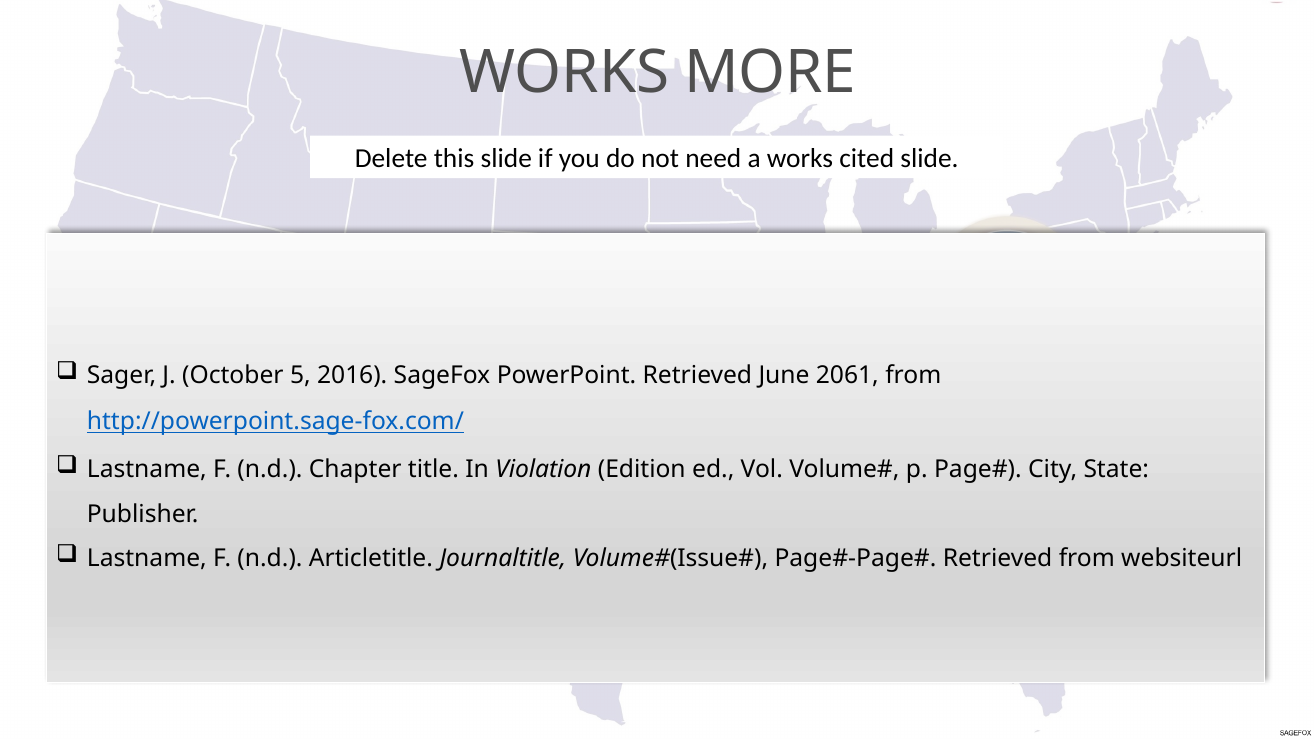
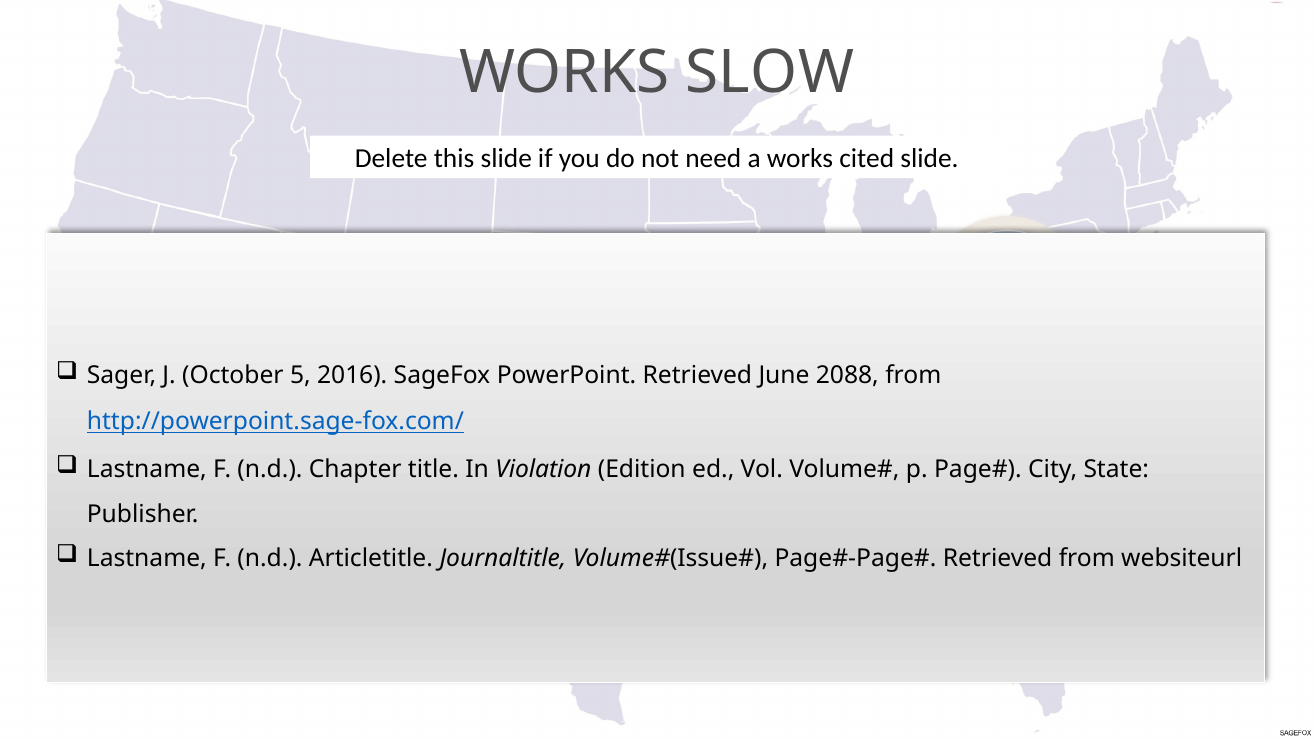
MORE: MORE -> SLOW (770, 73)
2061: 2061 -> 2088 (847, 375)
